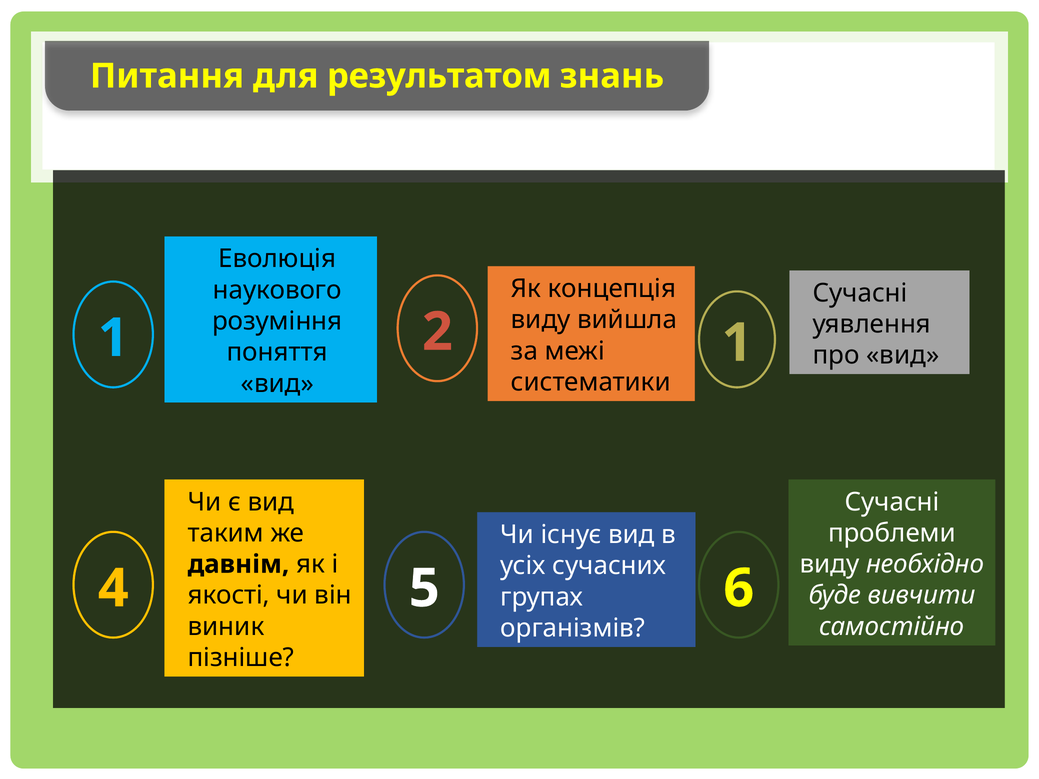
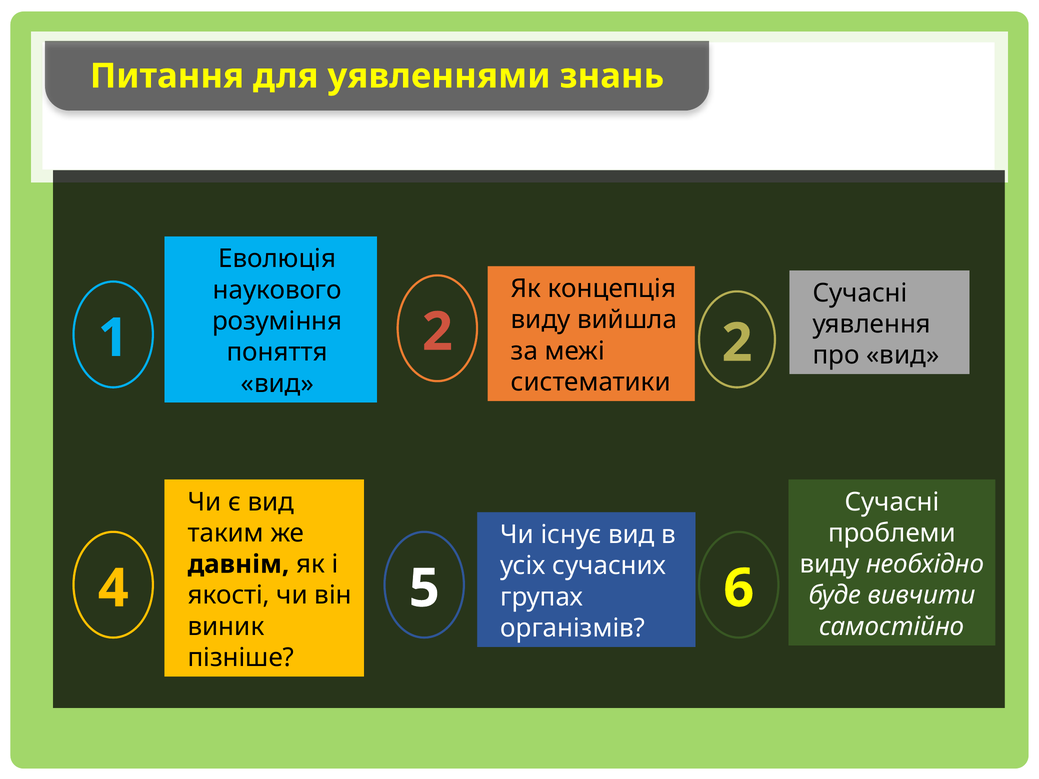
результатом: результатом -> уявленнями (439, 76)
2 1: 1 -> 2 (737, 343)
